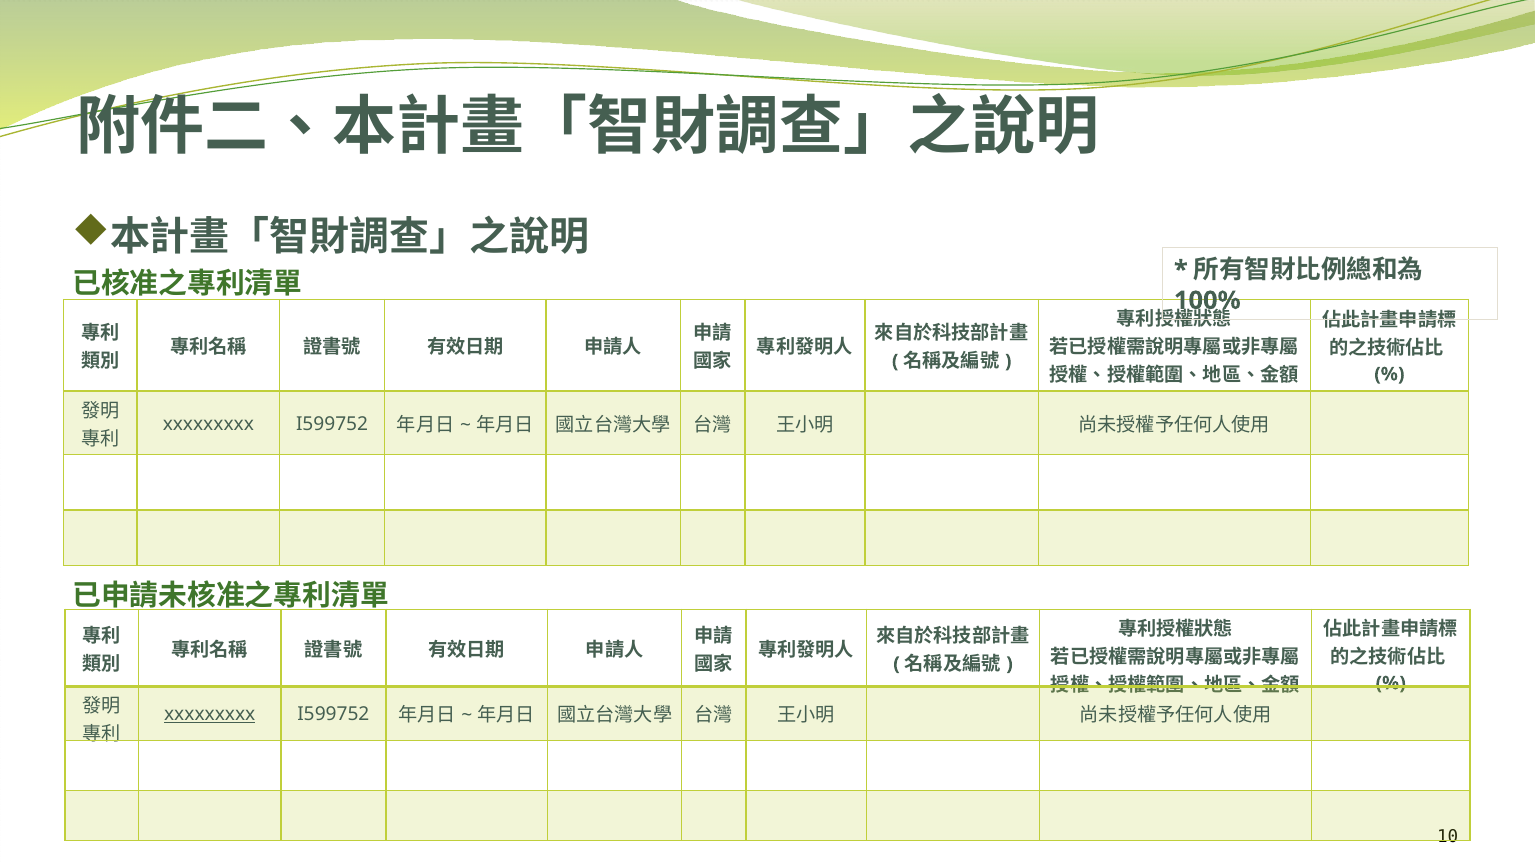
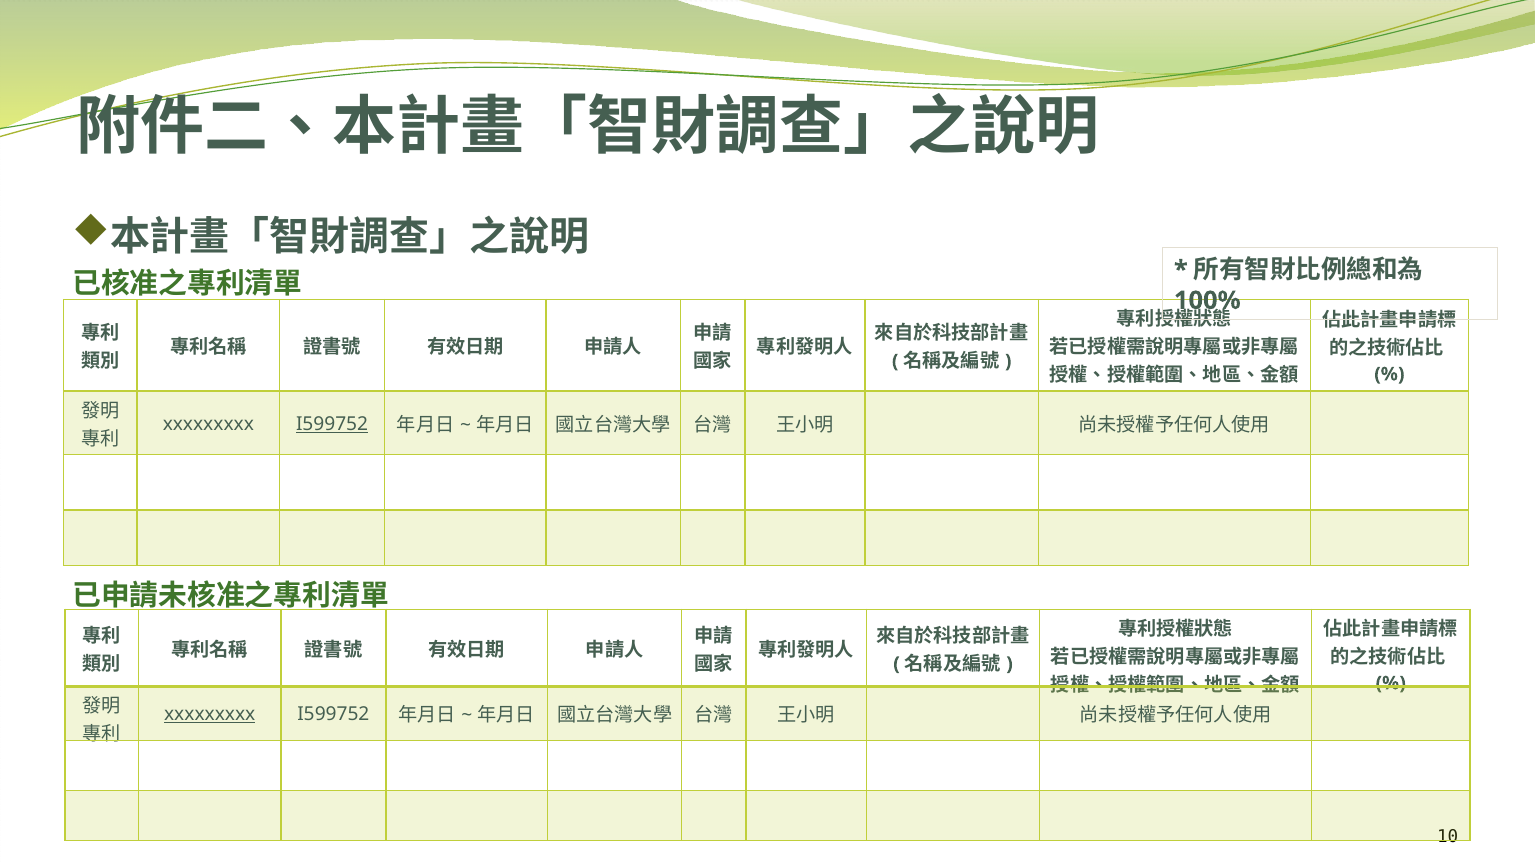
I599752 underline: none -> present (332, 424)
